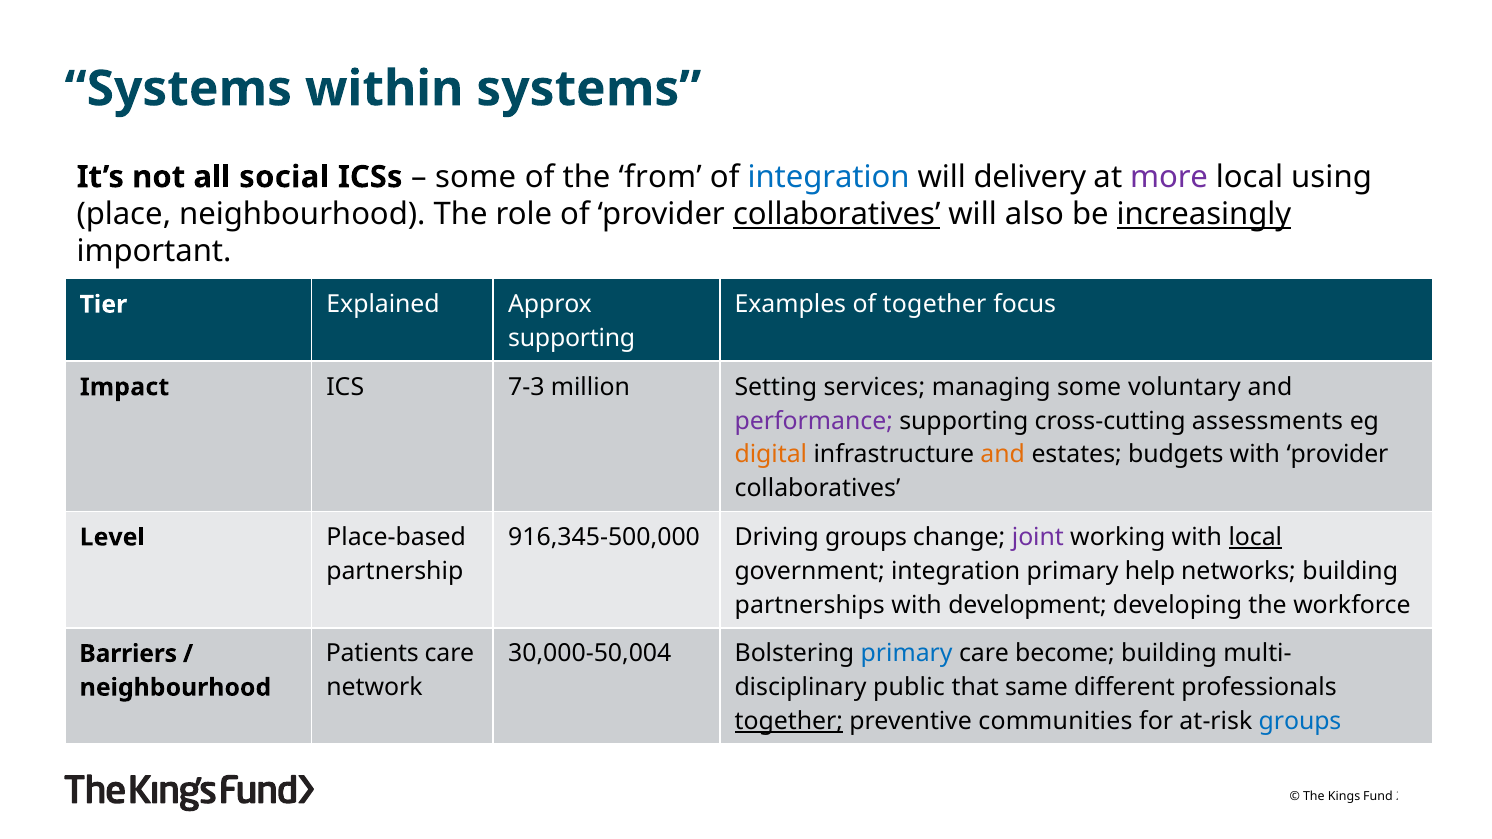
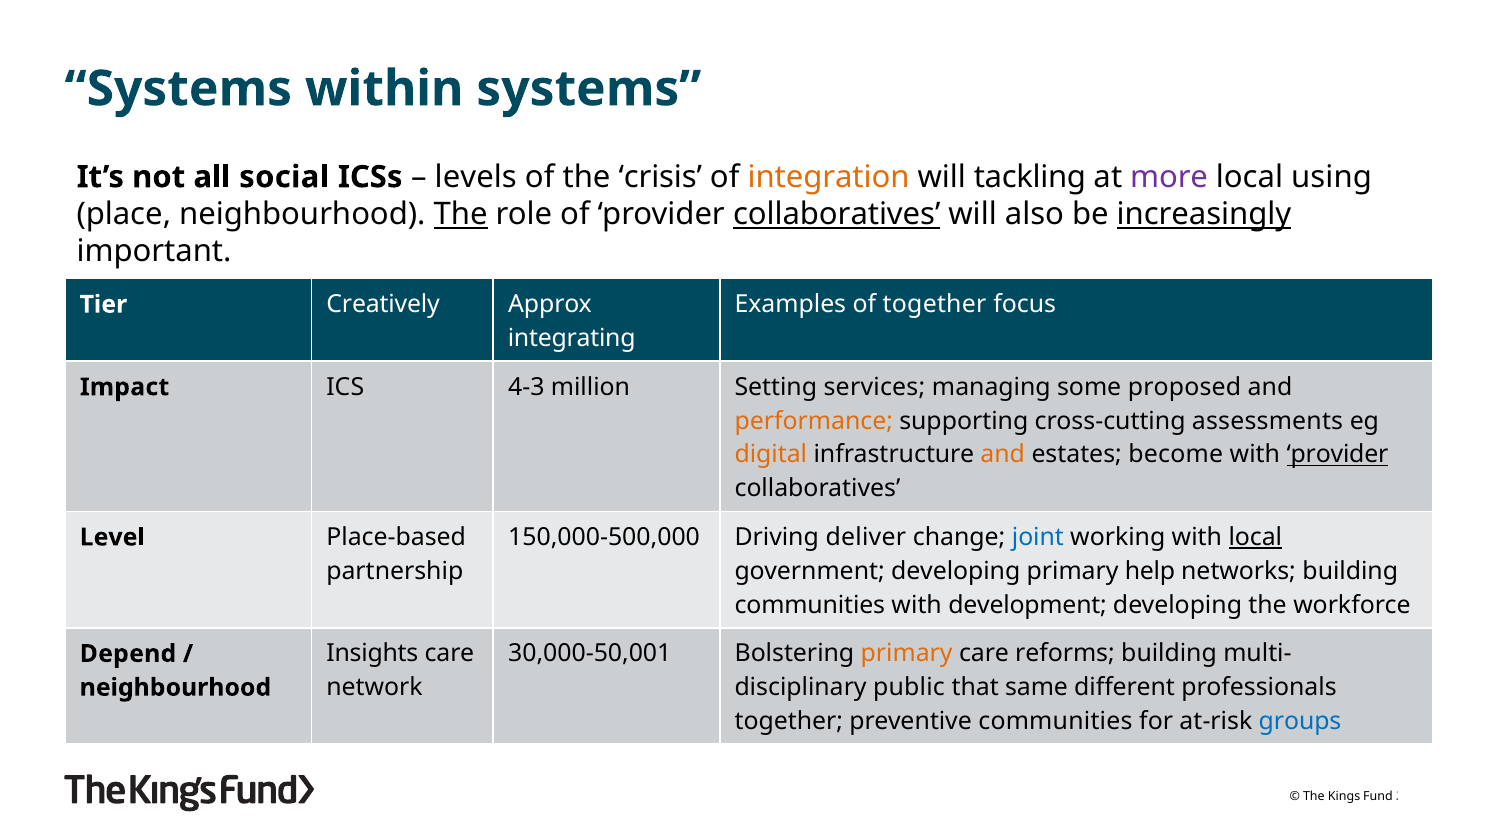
some: some -> levels (476, 177)
from: from -> crisis (660, 177)
integration colour: blue -> orange (829, 177)
delivery: delivery -> tackling (1030, 177)
The underline: none -> present (461, 214)
Explained: Explained -> Creatively (383, 305)
supporting: supporting -> integrating (572, 338)
7-3: 7-3 -> 4-3 (526, 387)
voluntary: voluntary -> proposed (1184, 387)
performance colour: purple -> orange (814, 421)
budgets: budgets -> become (1176, 455)
provider underline: none -> present (1337, 455)
916,345-500,000: 916,345-500,000 -> 150,000-500,000 (604, 538)
Driving groups: groups -> deliver (866, 538)
joint colour: purple -> blue (1038, 538)
government integration: integration -> developing (956, 571)
partnerships: partnerships -> communities (810, 605)
Patients: Patients -> Insights (372, 654)
30,000-50,004: 30,000-50,004 -> 30,000-50,001 (590, 654)
primary colour: blue -> orange (907, 654)
become: become -> reforms (1065, 654)
Barriers: Barriers -> Depend (128, 654)
together underline: present -> none (789, 722)
